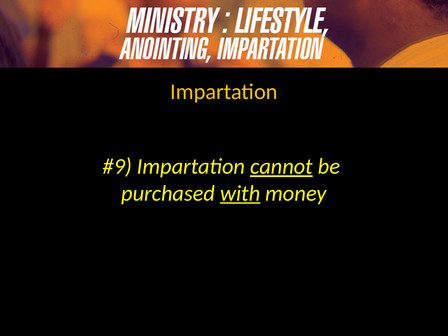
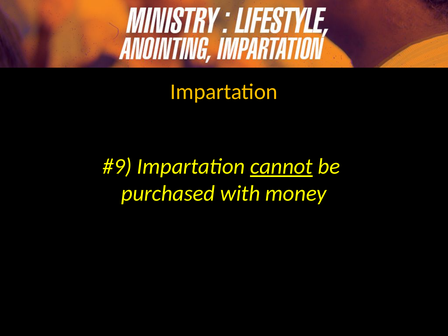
with underline: present -> none (240, 193)
